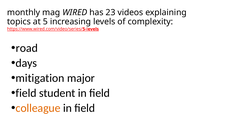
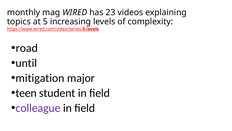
days: days -> until (26, 63)
field: field -> teen (26, 93)
colleague colour: orange -> purple (38, 108)
